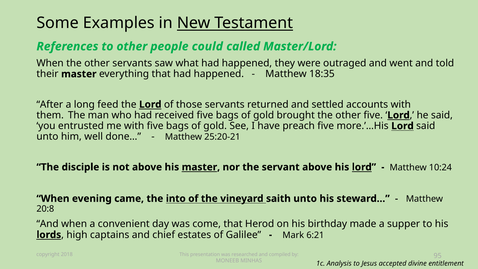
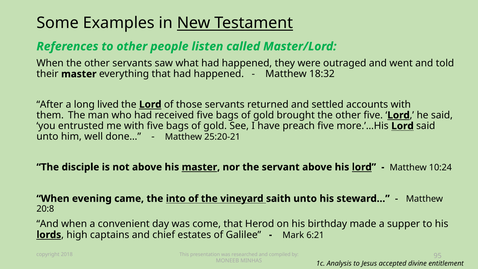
could: could -> listen (207, 46)
18:35: 18:35 -> 18:32 (322, 74)
feed: feed -> lived (108, 104)
